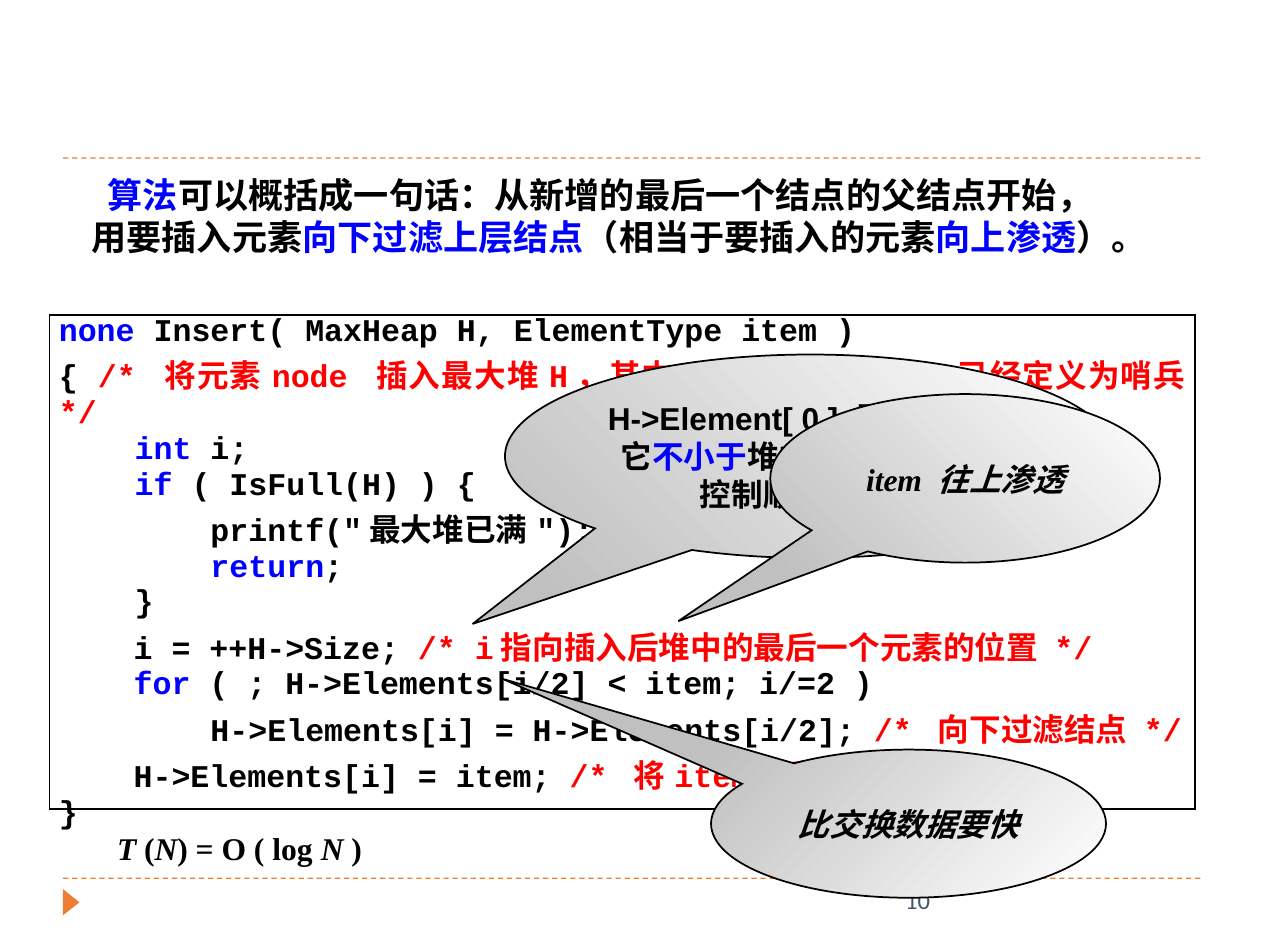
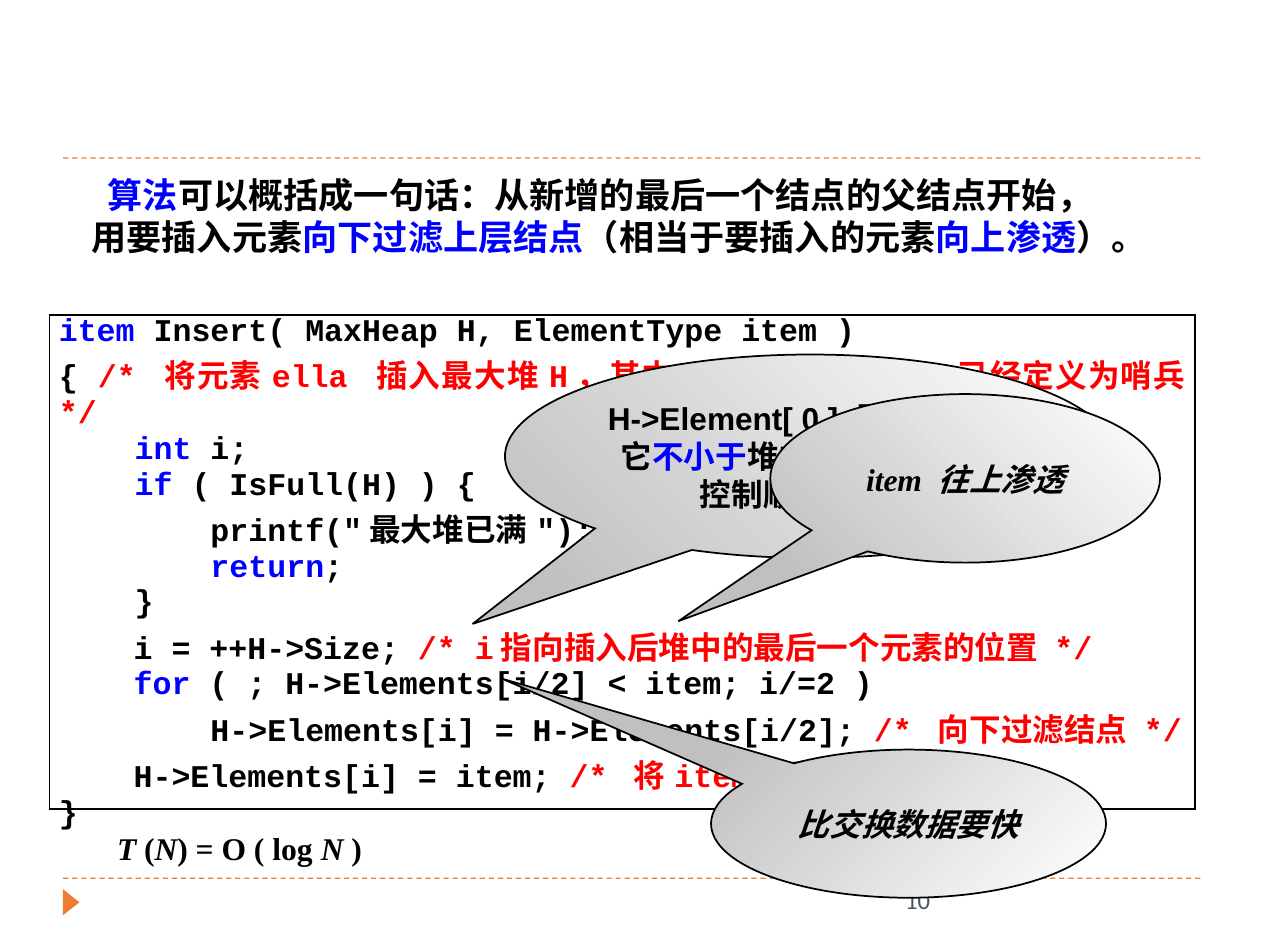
none: none -> item (97, 331)
node: node -> ella (310, 377)
